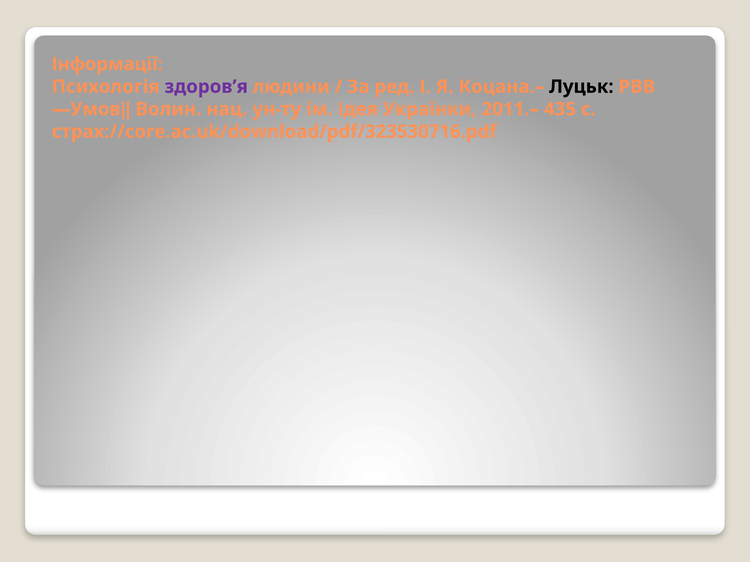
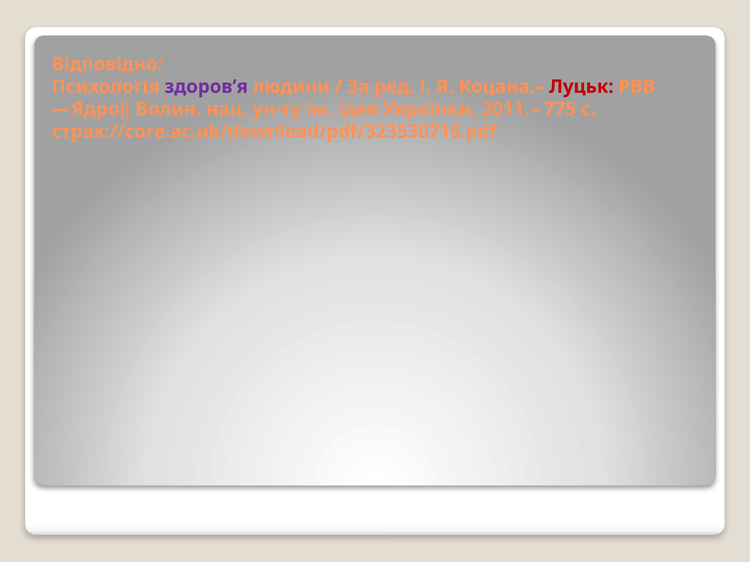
Інформації: Інформації -> Відповідно (107, 64)
Луцьк colour: black -> red (581, 87)
―Умов‖: ―Умов‖ -> ―Ядро‖ (91, 109)
435: 435 -> 775 (560, 109)
